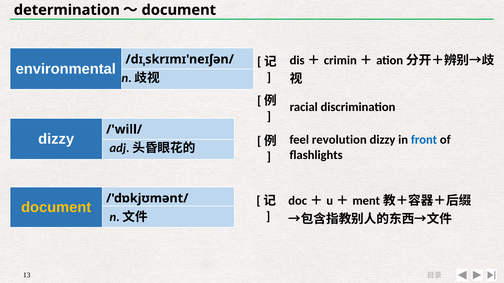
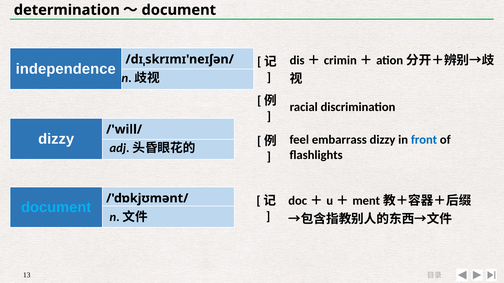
environmental: environmental -> independence (66, 69)
revolution: revolution -> embarrass (339, 140)
document colour: yellow -> light blue (56, 208)
